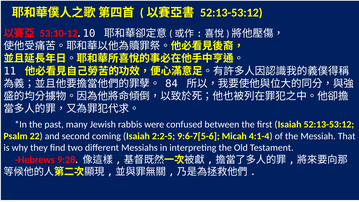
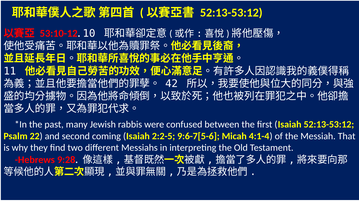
84: 84 -> 42 (172, 84)
